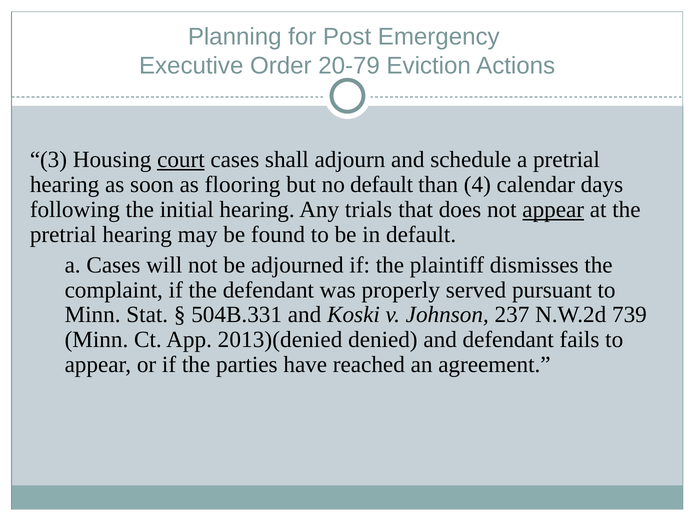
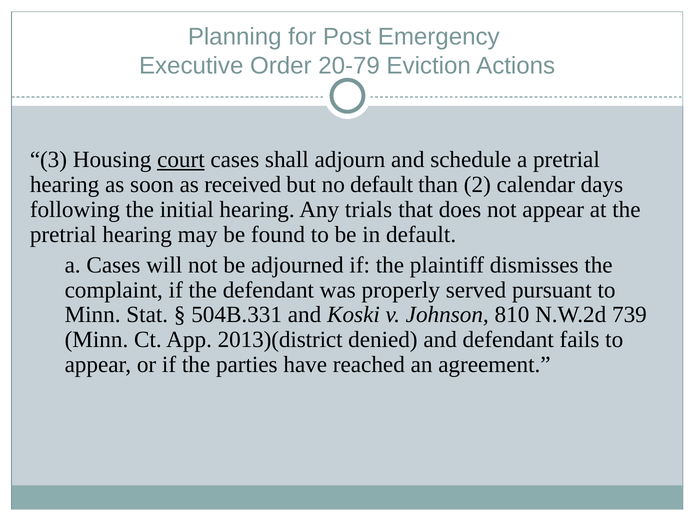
flooring: flooring -> received (243, 185)
4: 4 -> 2 (477, 185)
appear underline: present -> none (553, 210)
237: 237 -> 810 (512, 315)
2013)(denied: 2013)(denied -> 2013)(district (280, 340)
